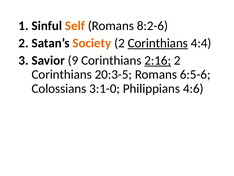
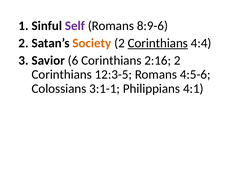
Self colour: orange -> purple (75, 26)
8:2-6: 8:2-6 -> 8:9-6 (152, 26)
9: 9 -> 6 (73, 60)
2:16 underline: present -> none (158, 60)
20:3-5: 20:3-5 -> 12:3-5 (113, 74)
6:5-6: 6:5-6 -> 4:5-6 (195, 74)
3:1-0: 3:1-0 -> 3:1-1 (105, 88)
4:6: 4:6 -> 4:1 (193, 88)
